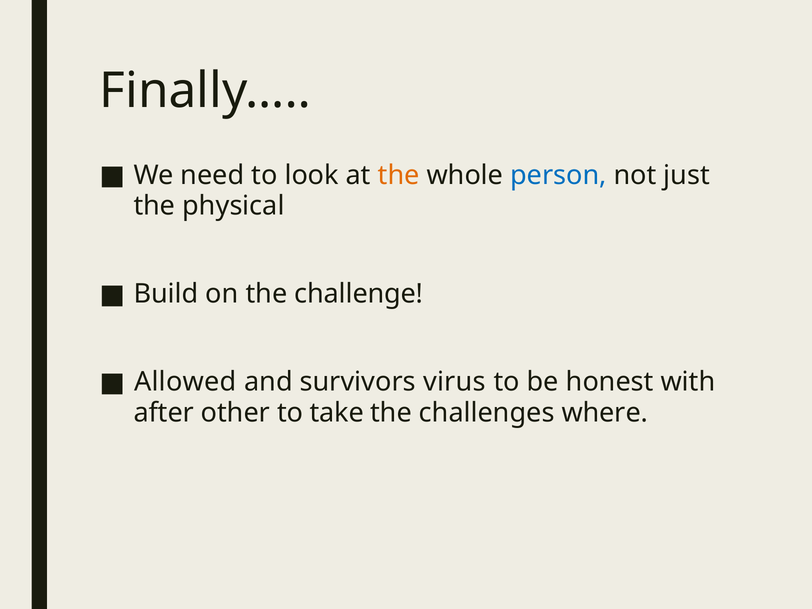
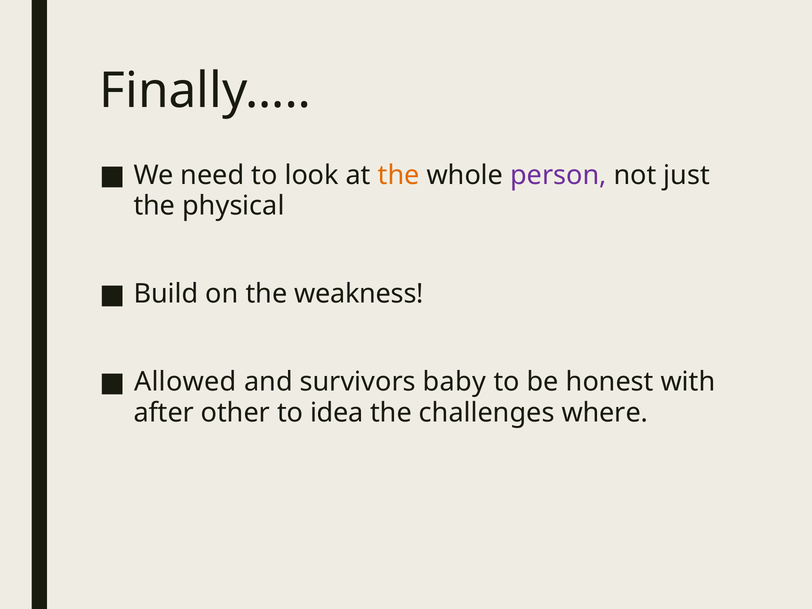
person colour: blue -> purple (558, 175)
challenge: challenge -> weakness (359, 294)
virus: virus -> baby (455, 382)
take: take -> idea (337, 413)
